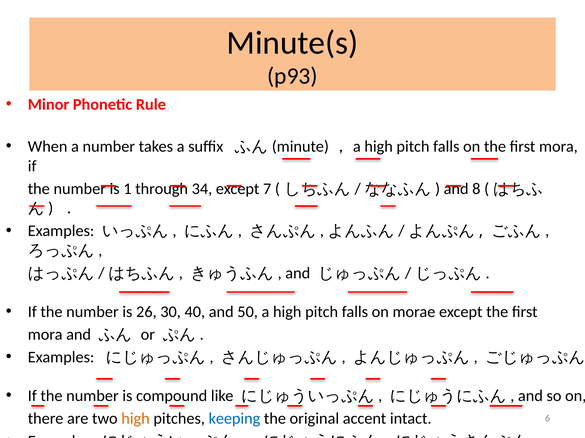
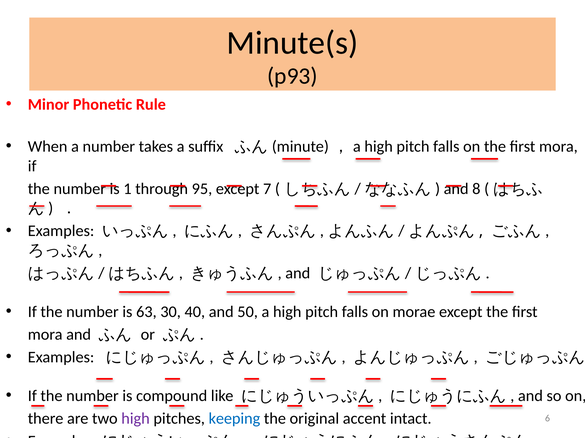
34: 34 -> 95 (202, 189)
26: 26 -> 63 (146, 312)
high colour: orange -> purple (136, 419)
